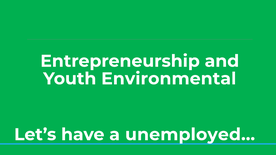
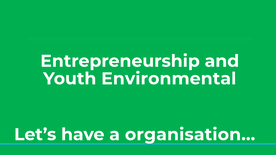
unemployed: unemployed -> organisation (190, 135)
